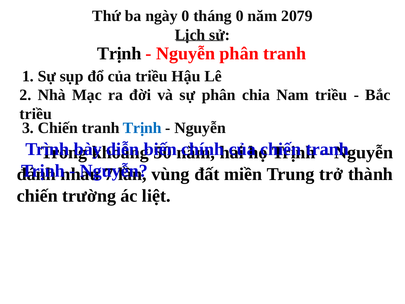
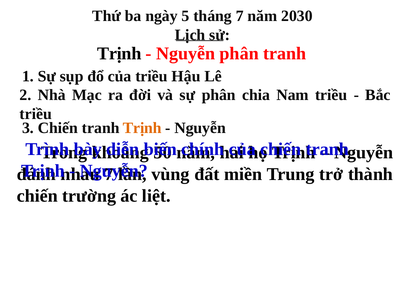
ngày 0: 0 -> 5 (186, 16)
tháng 0: 0 -> 7 (240, 16)
2079: 2079 -> 2030 (297, 16)
Trịnh colour: blue -> orange (142, 128)
